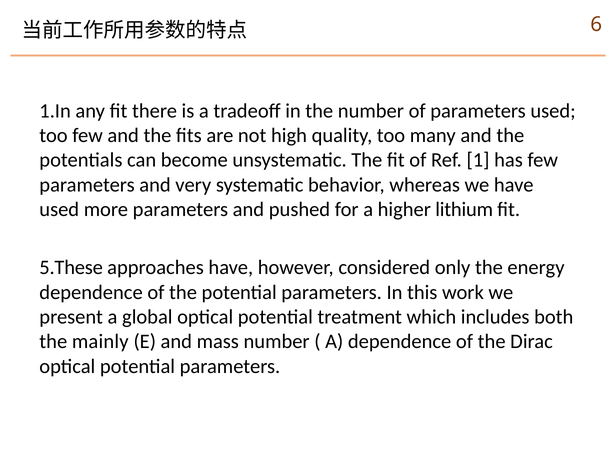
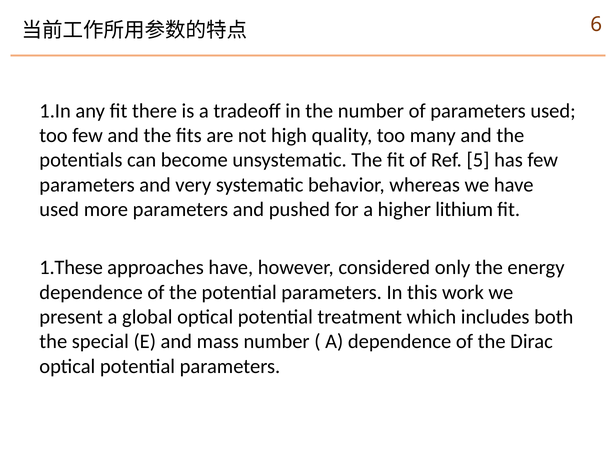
1: 1 -> 5 (478, 160)
5.These: 5.These -> 1.These (71, 268)
mainly: mainly -> special (100, 342)
